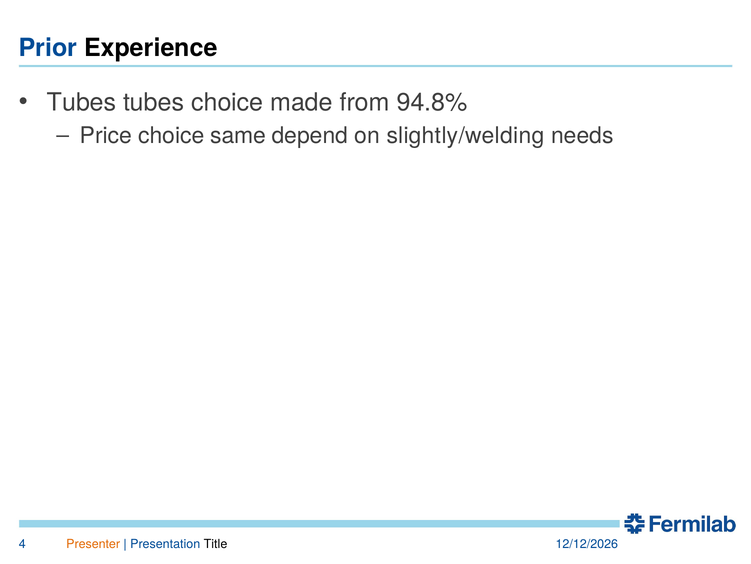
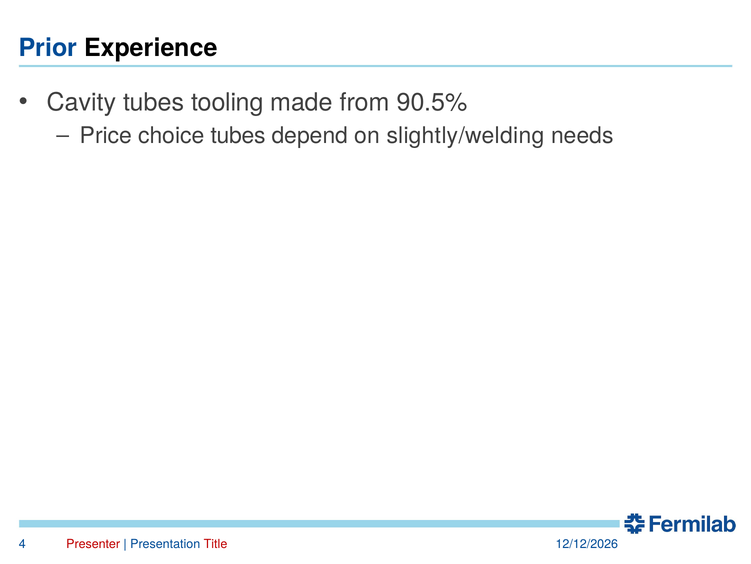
Tubes: Tubes -> Cavity (82, 102)
tubes choice: choice -> tooling (227, 102)
94.8%: 94.8% -> 90.5% (432, 102)
choice same: same -> tubes (238, 136)
Presenter colour: orange -> red (93, 543)
Title colour: black -> red (216, 543)
